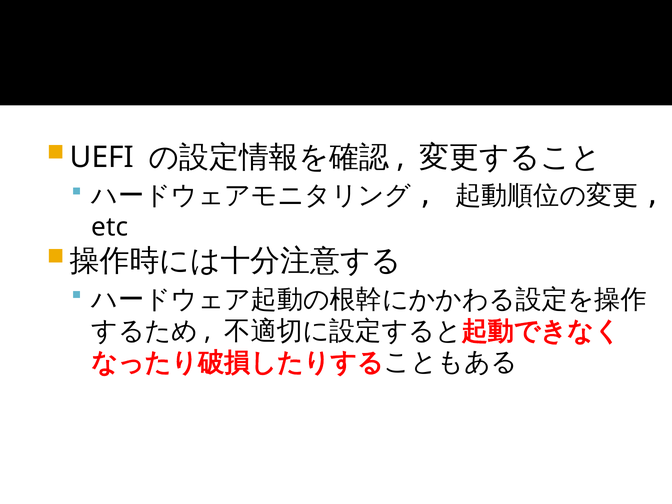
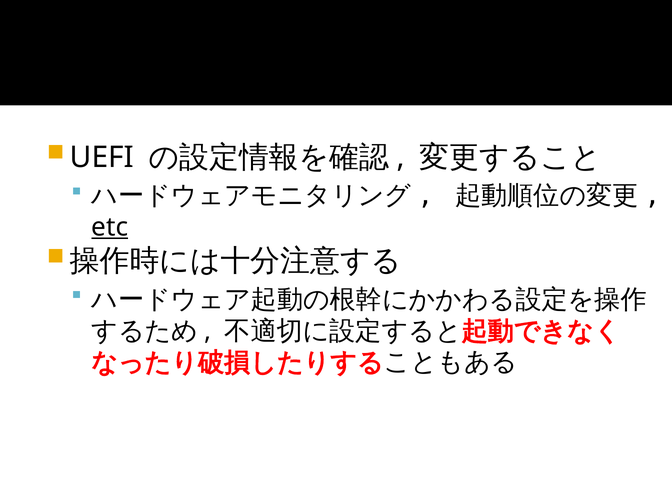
etc underline: none -> present (110, 227)
